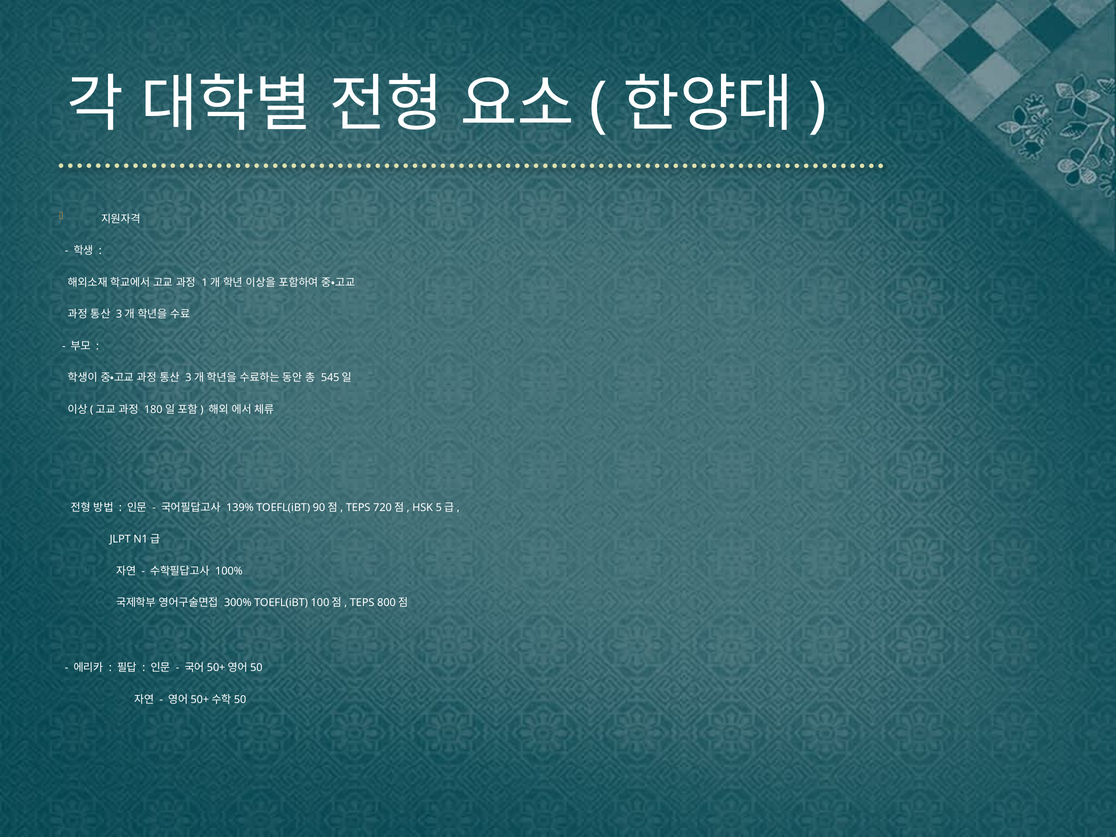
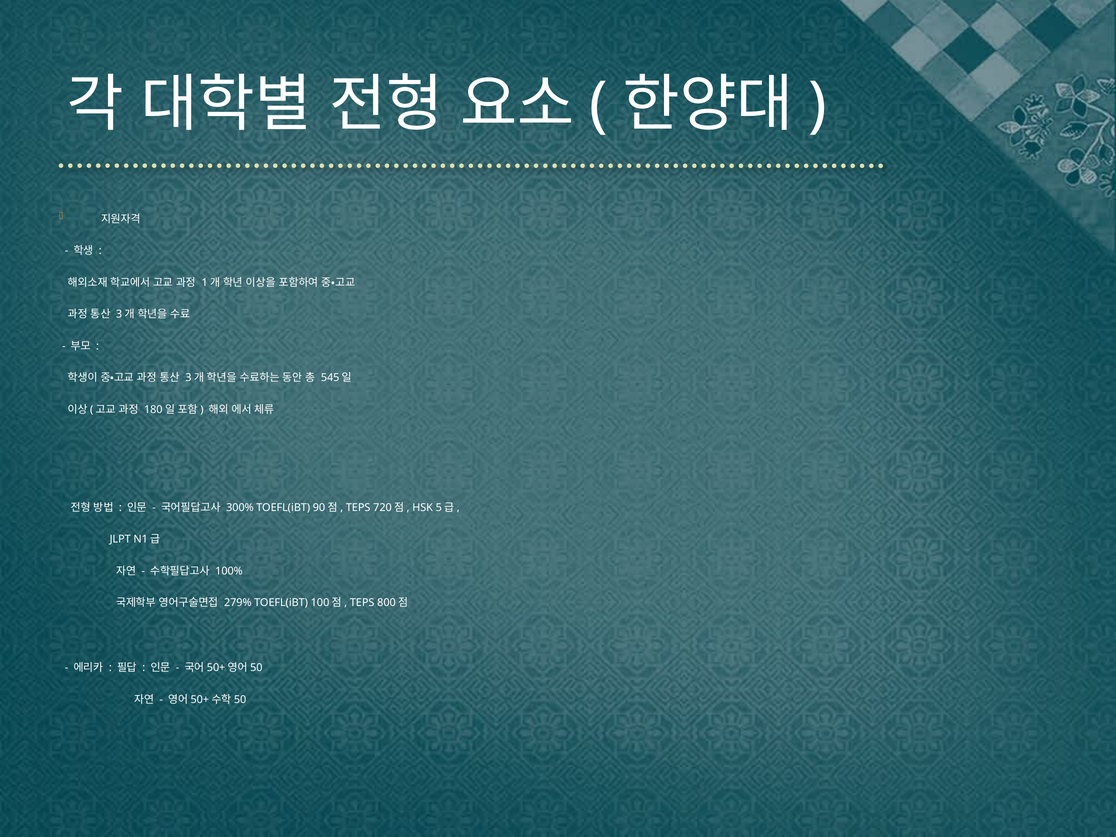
139%: 139% -> 300% (240, 508)
300%: 300% -> 279% (238, 603)
